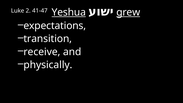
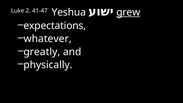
Yeshua underline: present -> none (69, 12)
transition: transition -> whatever (48, 39)
receive: receive -> greatly (42, 52)
